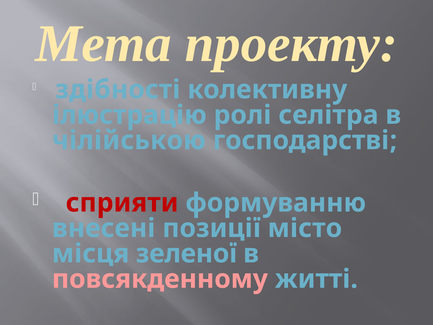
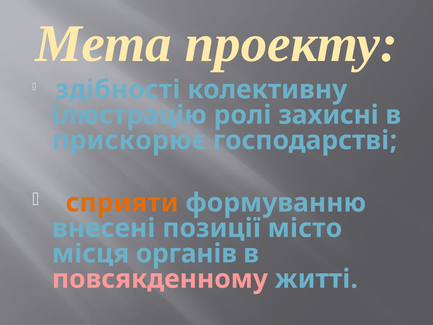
селітра: селітра -> захисні (329, 115)
чілійською: чілійською -> прискорює (129, 140)
сприяти colour: red -> orange (122, 203)
зеленої: зеленої -> органів (186, 253)
